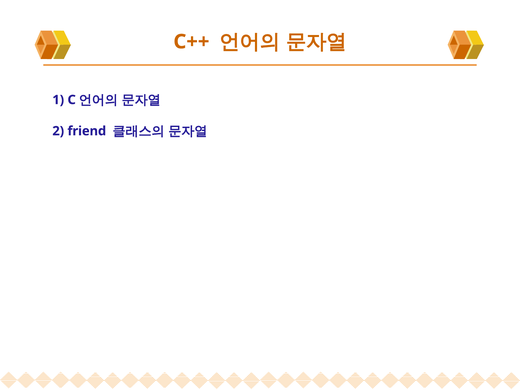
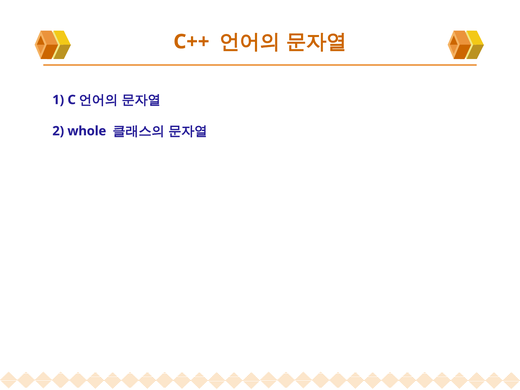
friend: friend -> whole (87, 131)
